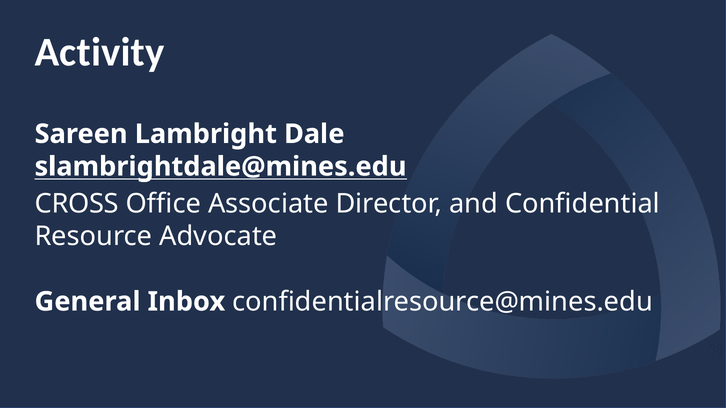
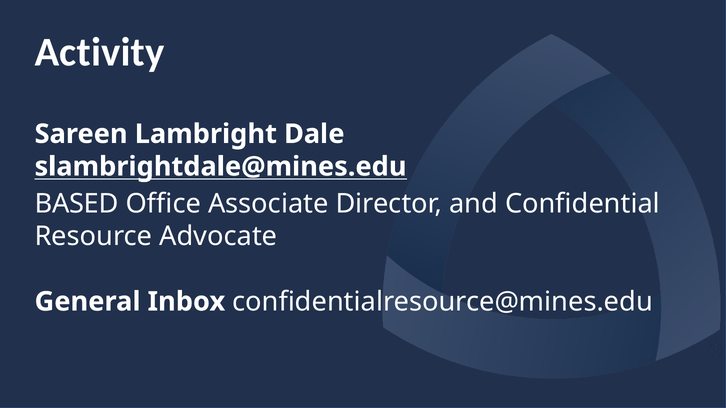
CROSS: CROSS -> BASED (77, 204)
